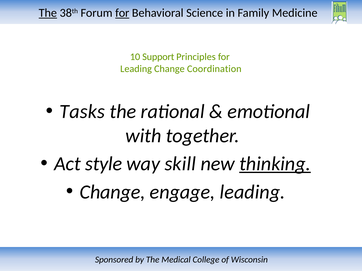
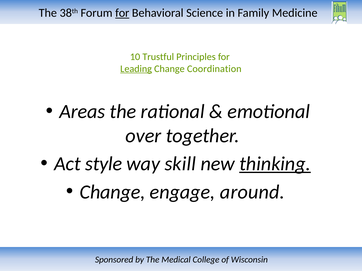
The underline: present -> none (48, 13)
Support: Support -> Trustful (158, 57)
Leading underline: none -> present (136, 69)
Tasks: Tasks -> Areas (82, 112)
with: with -> over (143, 136)
engage leading: leading -> around (252, 192)
